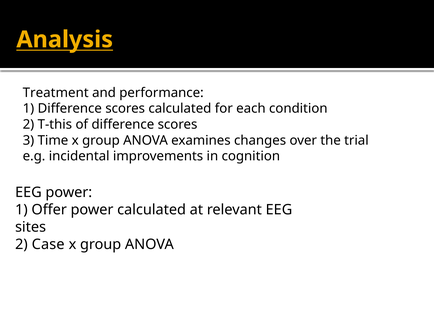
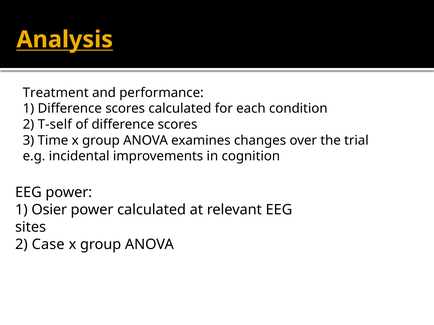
T-this: T-this -> T-self (55, 125)
Offer: Offer -> Osier (49, 210)
